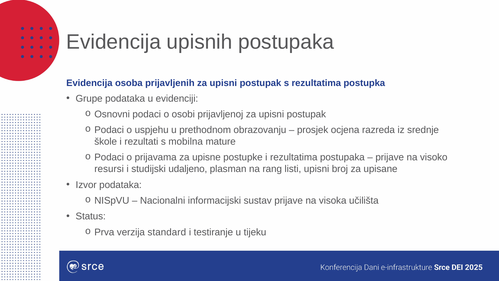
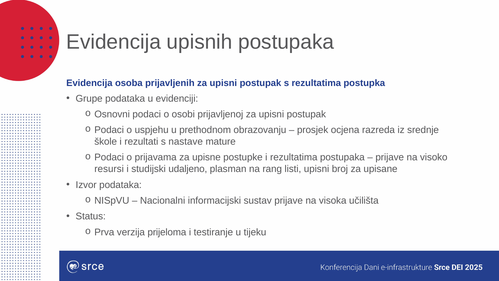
mobilna: mobilna -> nastave (186, 142)
standard: standard -> prijeloma (167, 232)
